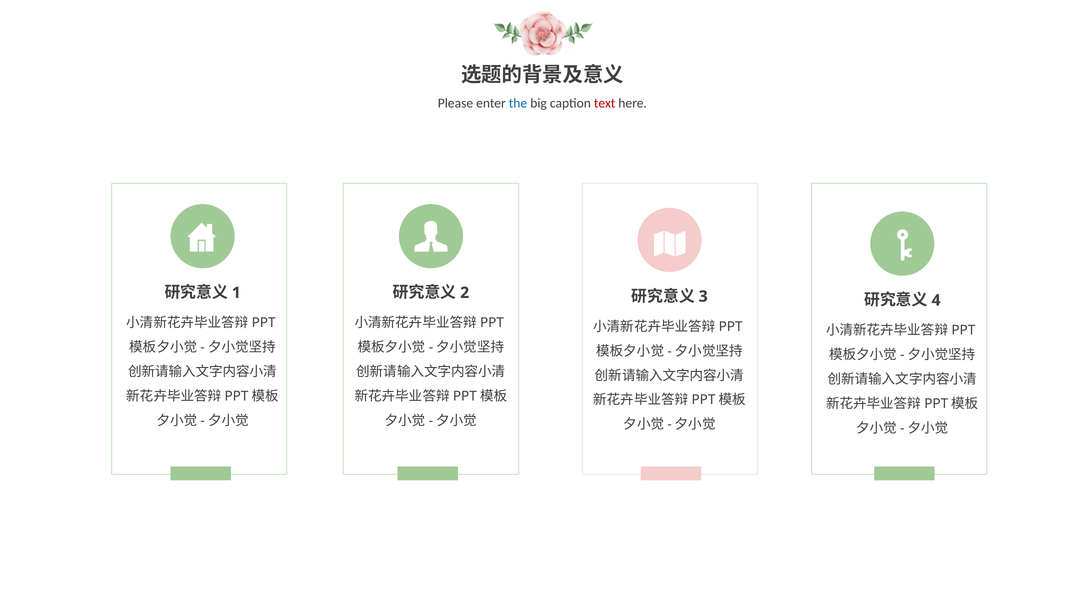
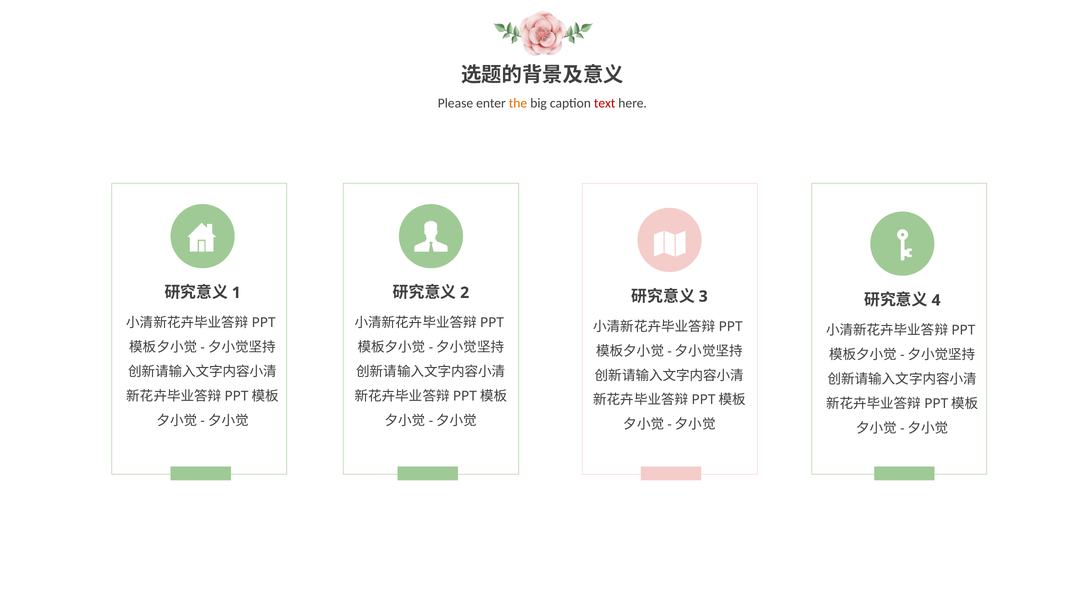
the colour: blue -> orange (518, 103)
